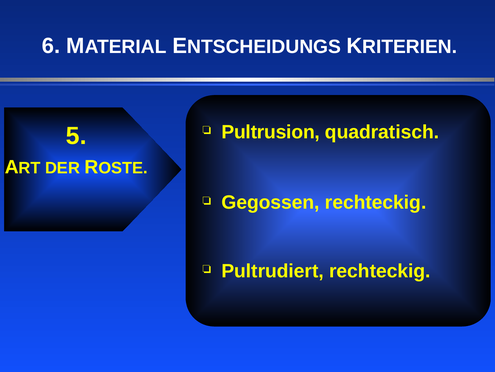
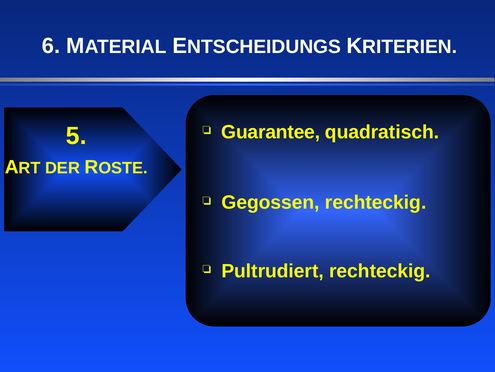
Pultrusion: Pultrusion -> Guarantee (271, 132)
